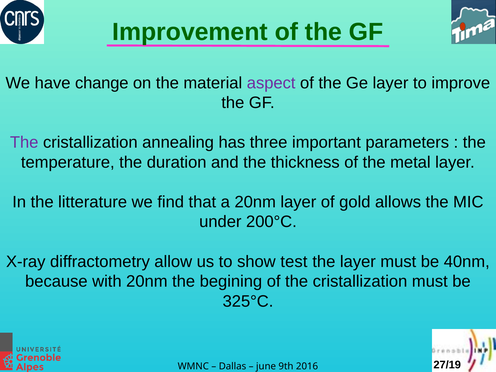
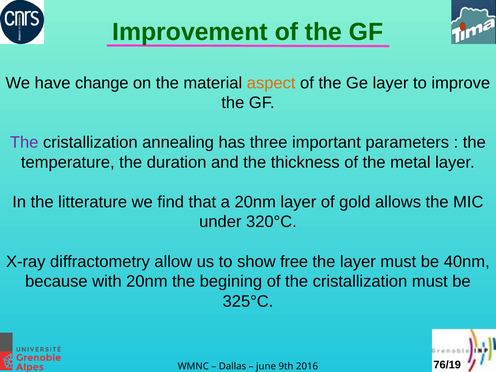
aspect colour: purple -> orange (271, 83)
200°C: 200°C -> 320°C (271, 222)
test: test -> free (294, 262)
27/19: 27/19 -> 76/19 (447, 365)
